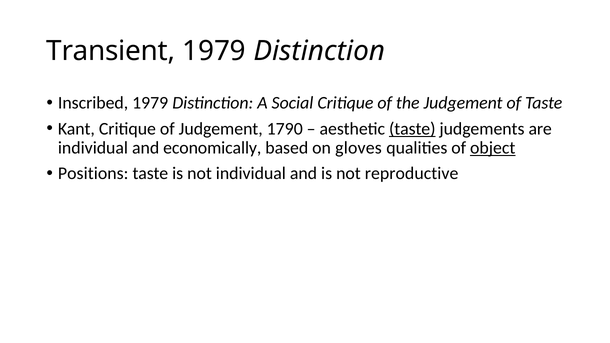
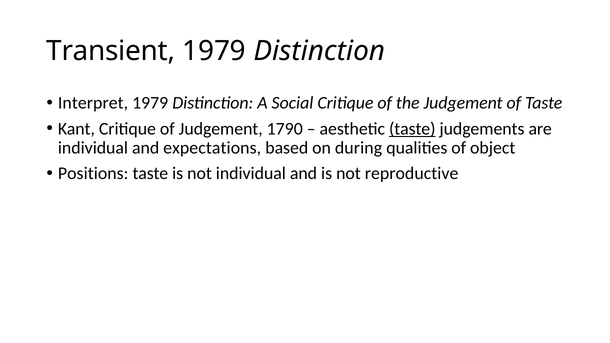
Inscribed: Inscribed -> Interpret (93, 103)
economically: economically -> expectations (212, 148)
gloves: gloves -> during (359, 148)
object underline: present -> none (493, 148)
